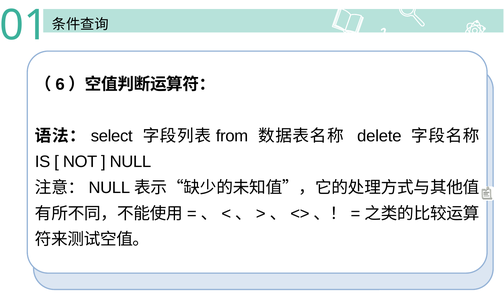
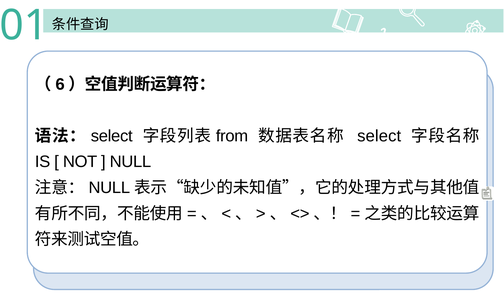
delete: delete -> select (379, 136)
